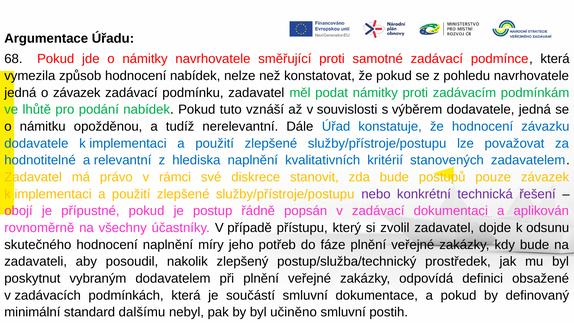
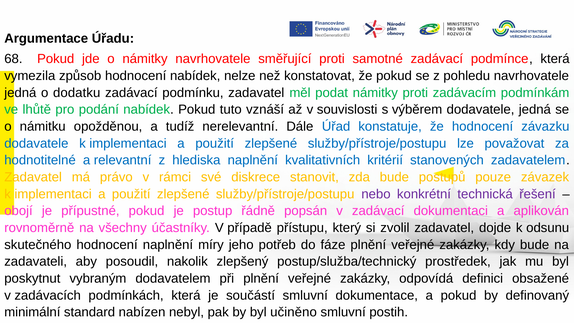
o závazek: závazek -> dodatku (77, 93)
dalšímu: dalšímu -> nabízen (142, 312)
